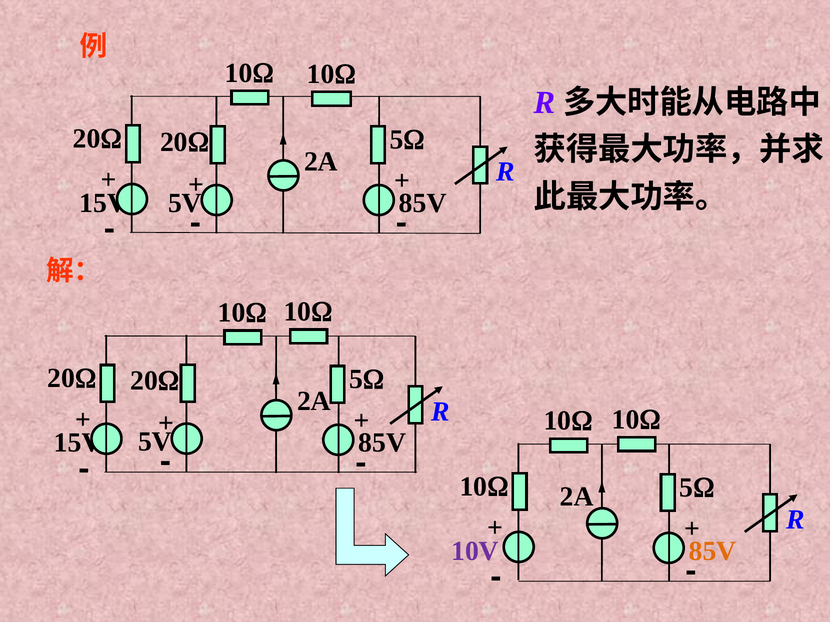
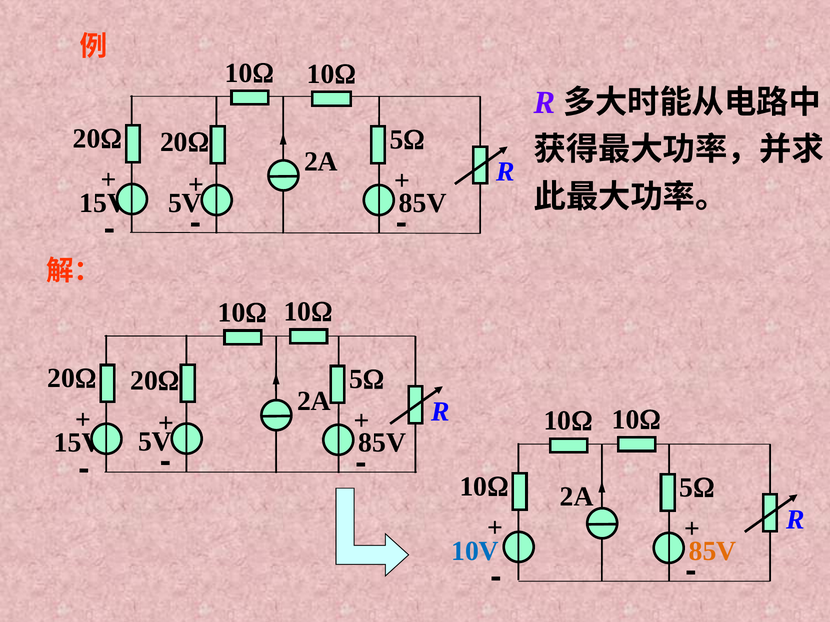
10V colour: purple -> blue (475, 551)
